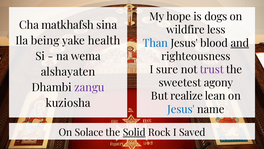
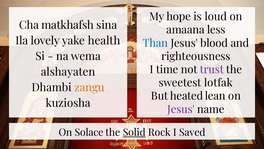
dogs: dogs -> loud (216, 17)
wildfire: wildfire -> amaana (185, 30)
being: being -> lovely (45, 41)
and underline: present -> none (240, 43)
sure: sure -> time (167, 69)
agony: agony -> lotfak (218, 83)
zangu colour: purple -> orange (89, 87)
realize: realize -> heated (187, 96)
Jesus colour: blue -> purple (181, 109)
